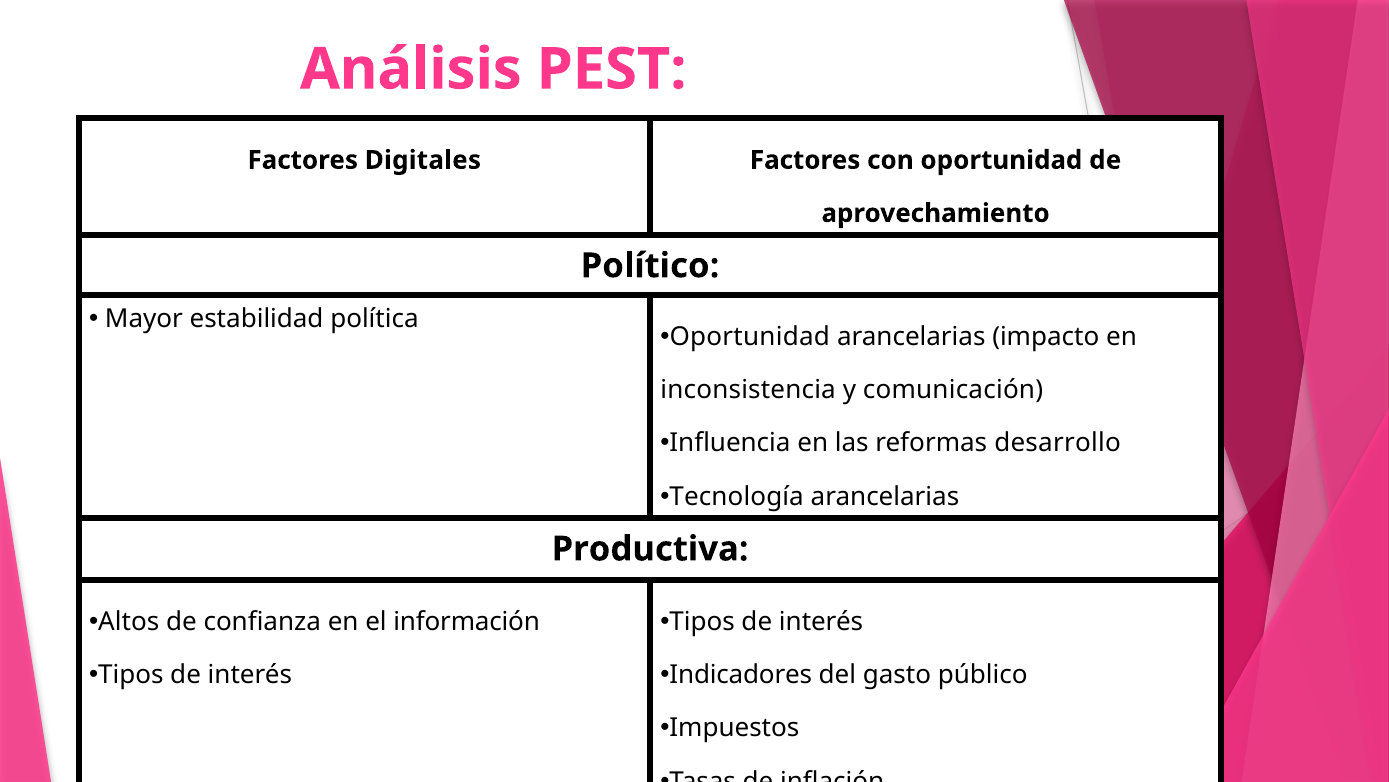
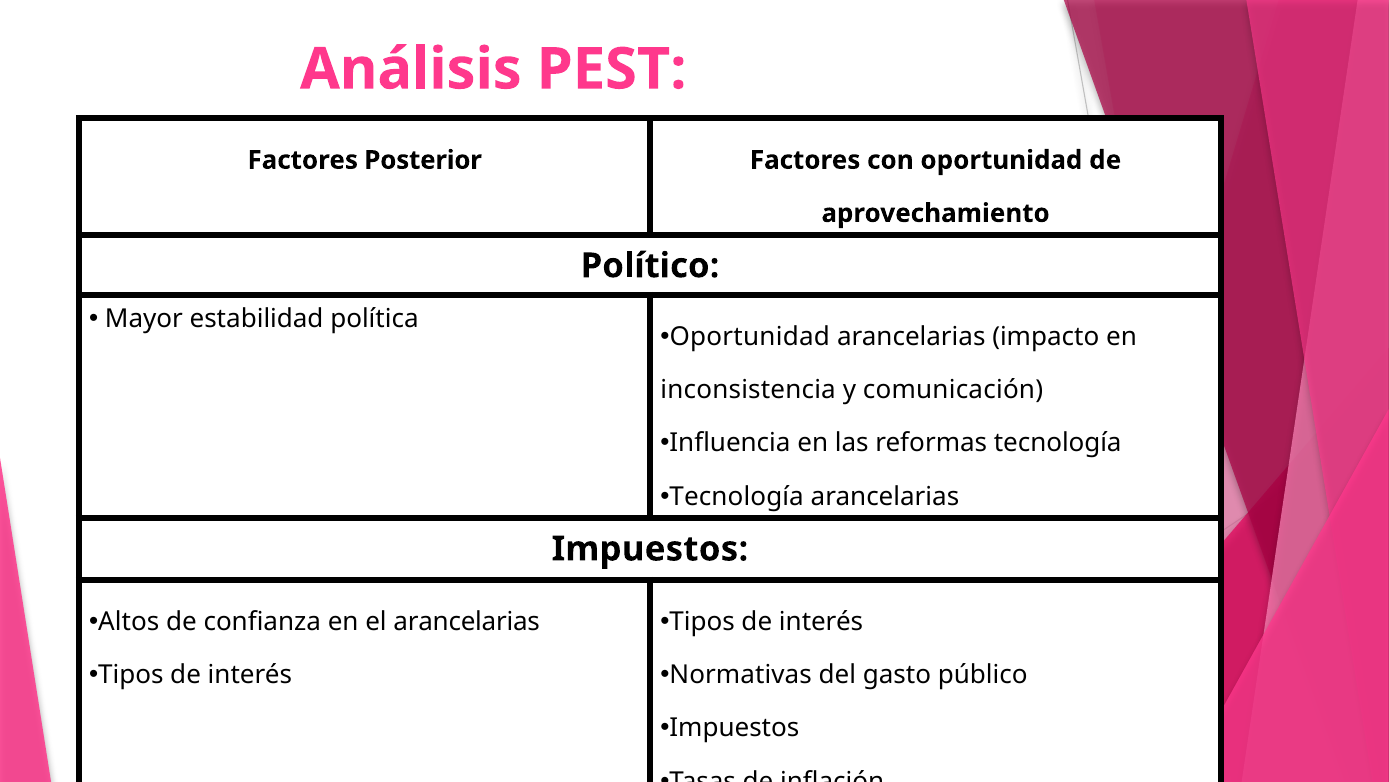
Digitales: Digitales -> Posterior (423, 160)
reformas desarrollo: desarrollo -> tecnología (1058, 443)
Productiva: Productiva -> Impuestos (650, 549)
el información: información -> arancelarias (467, 621)
Indicadores: Indicadores -> Normativas (741, 675)
